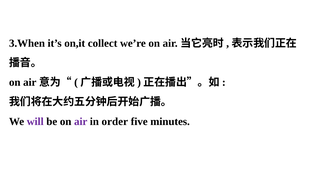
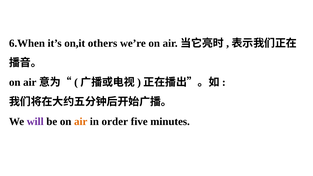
3.When: 3.When -> 6.When (27, 43)
collect: collect -> others (103, 43)
air colour: purple -> orange (81, 121)
